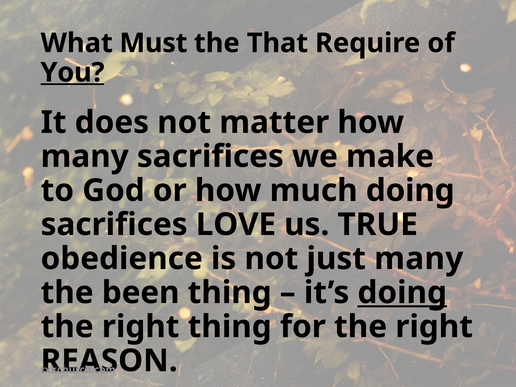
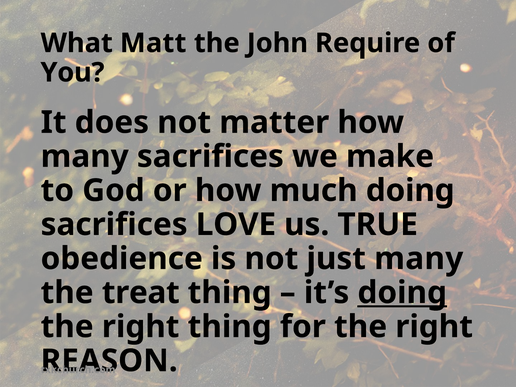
Must: Must -> Matt (153, 43)
That: That -> John (277, 43)
You underline: present -> none (72, 73)
been: been -> treat (141, 293)
